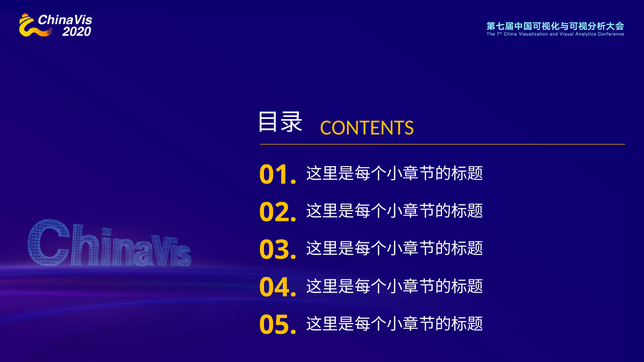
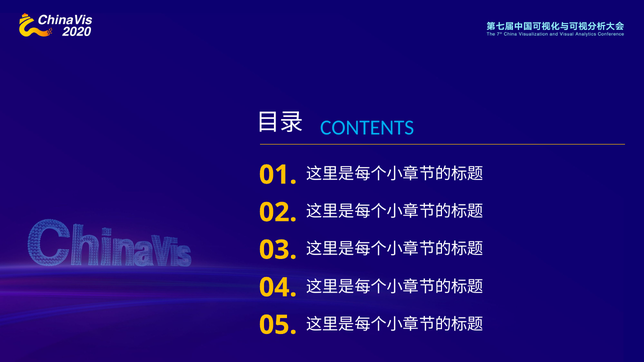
CONTENTS colour: yellow -> light blue (367, 128)
